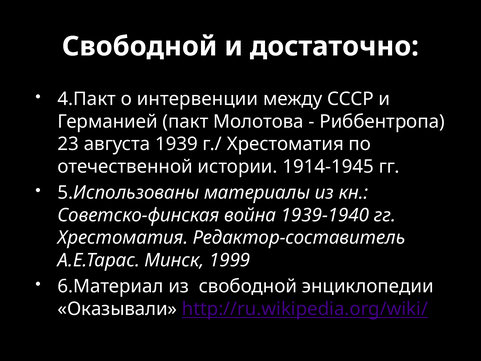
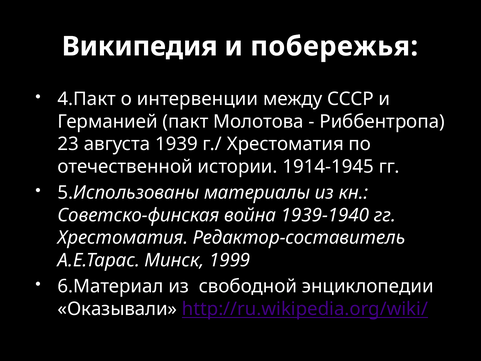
Свободной: Свободной -> Википедия (140, 46)
достаточно: достаточно -> побережья (334, 46)
